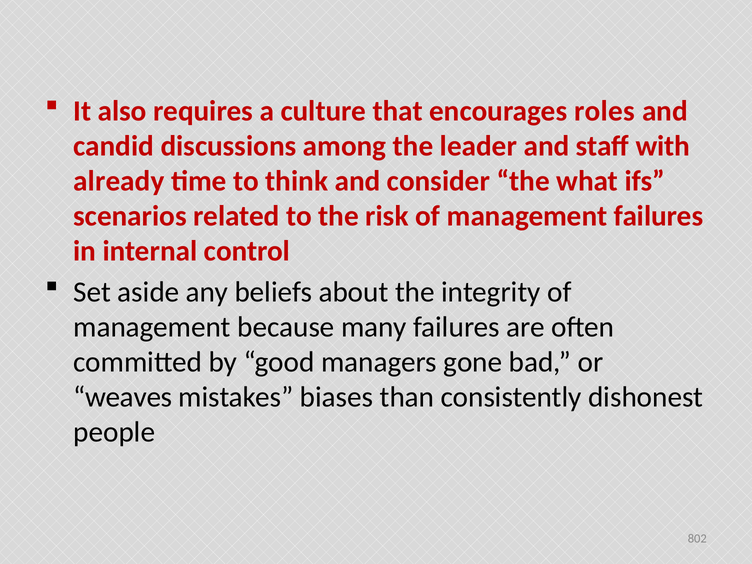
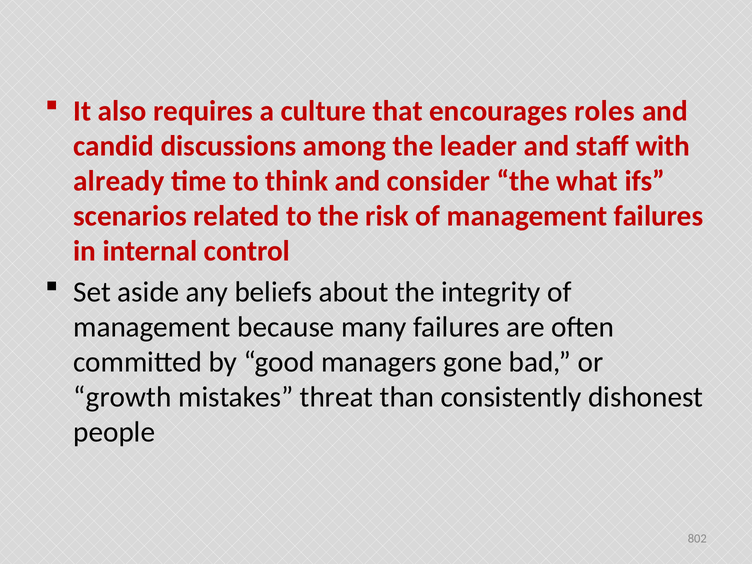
weaves: weaves -> growth (123, 397)
biases: biases -> threat (337, 397)
